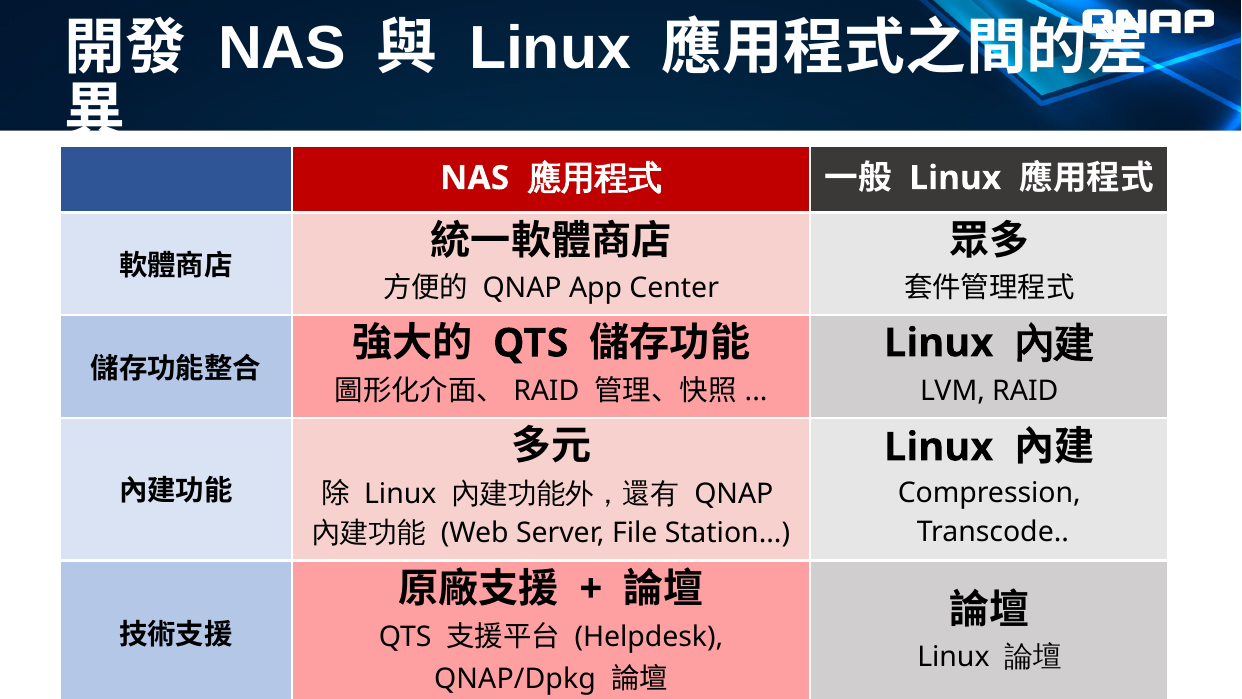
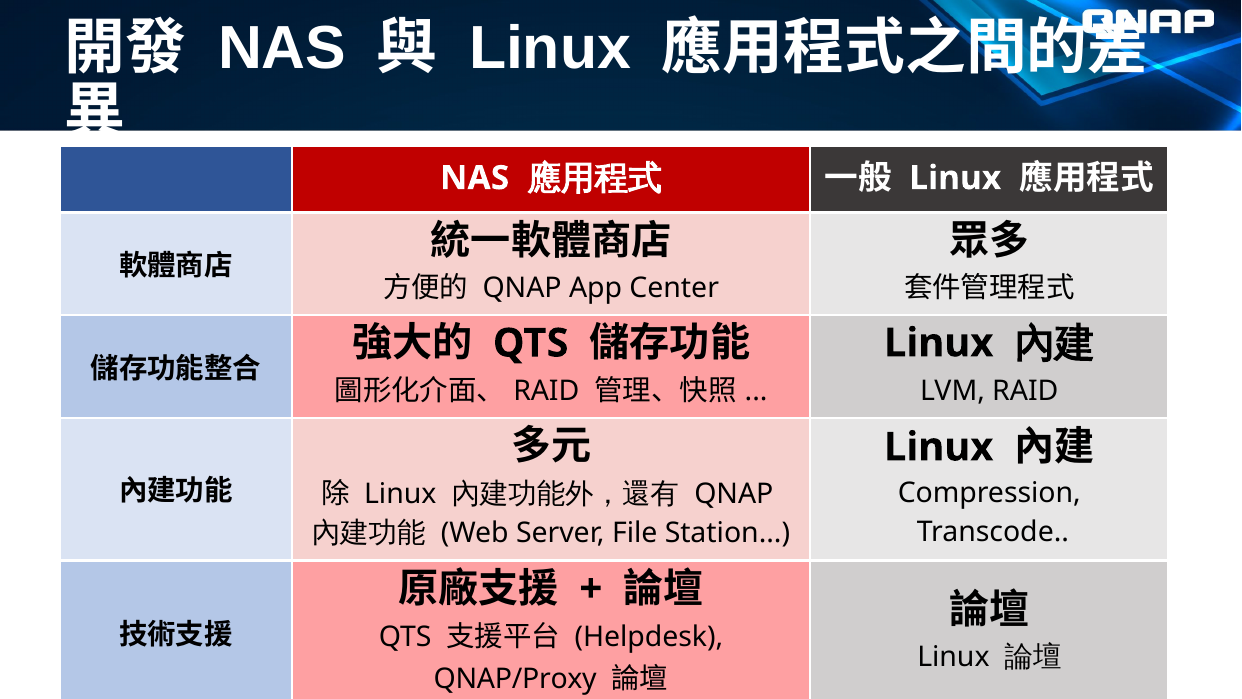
QNAP/Dpkg: QNAP/Dpkg -> QNAP/Proxy (515, 678)
